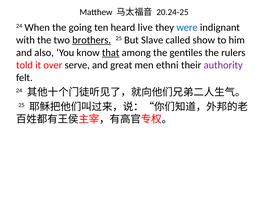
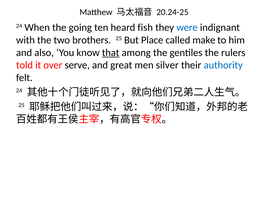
live: live -> fish (145, 28)
brothers underline: present -> none (92, 40)
Slave: Slave -> Place (152, 40)
show: show -> make (204, 40)
ethni: ethni -> silver (167, 65)
authority colour: purple -> blue (223, 65)
